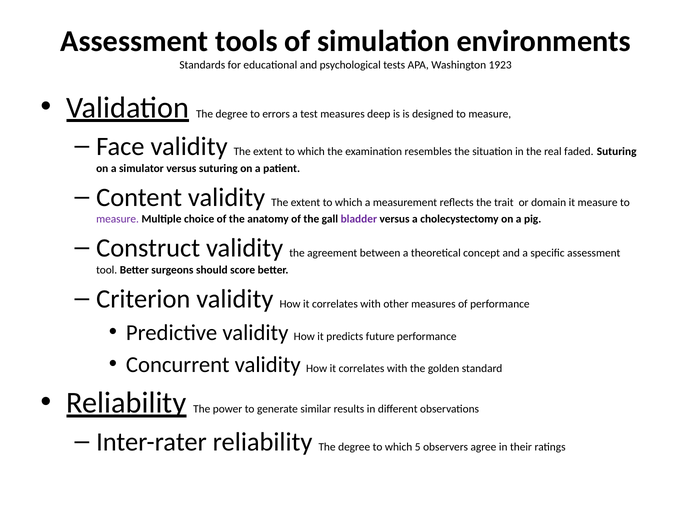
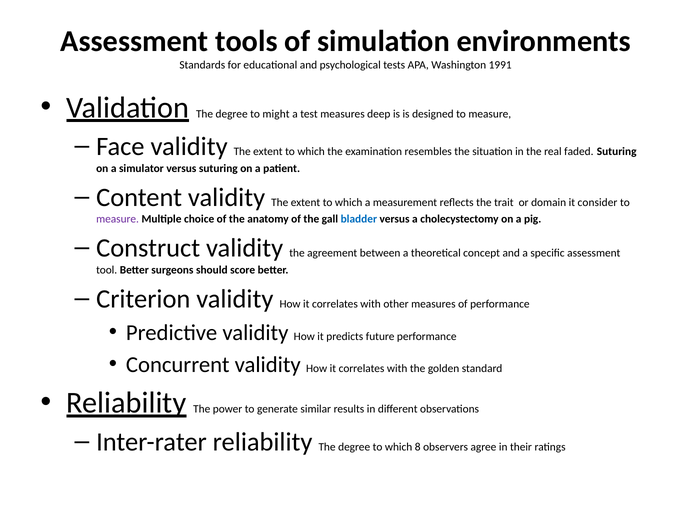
1923: 1923 -> 1991 (500, 65)
errors: errors -> might (276, 114)
it measure: measure -> consider (598, 202)
bladder colour: purple -> blue (359, 219)
5: 5 -> 8 (418, 447)
